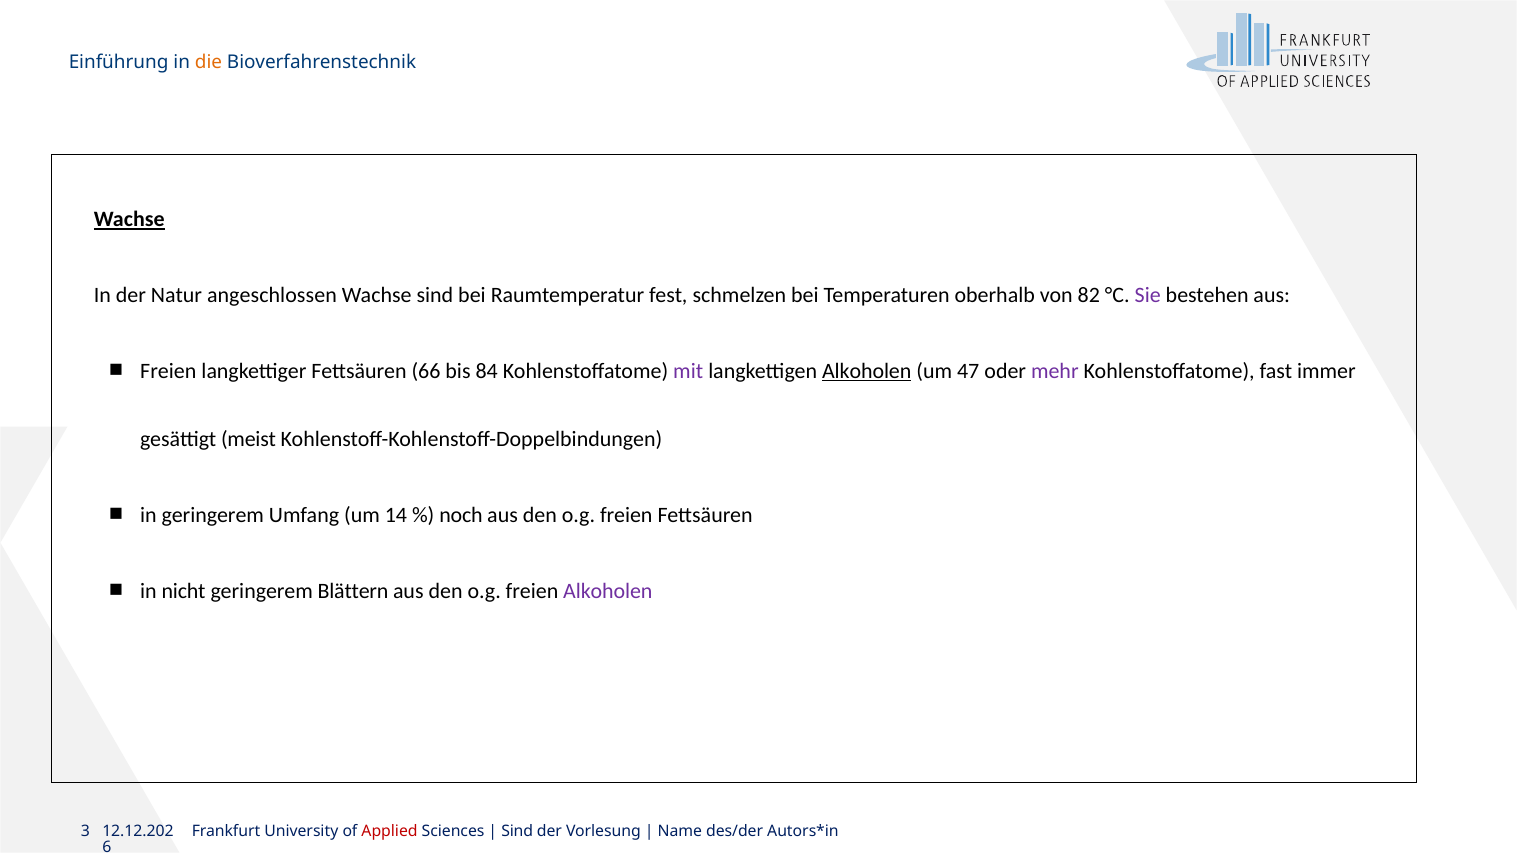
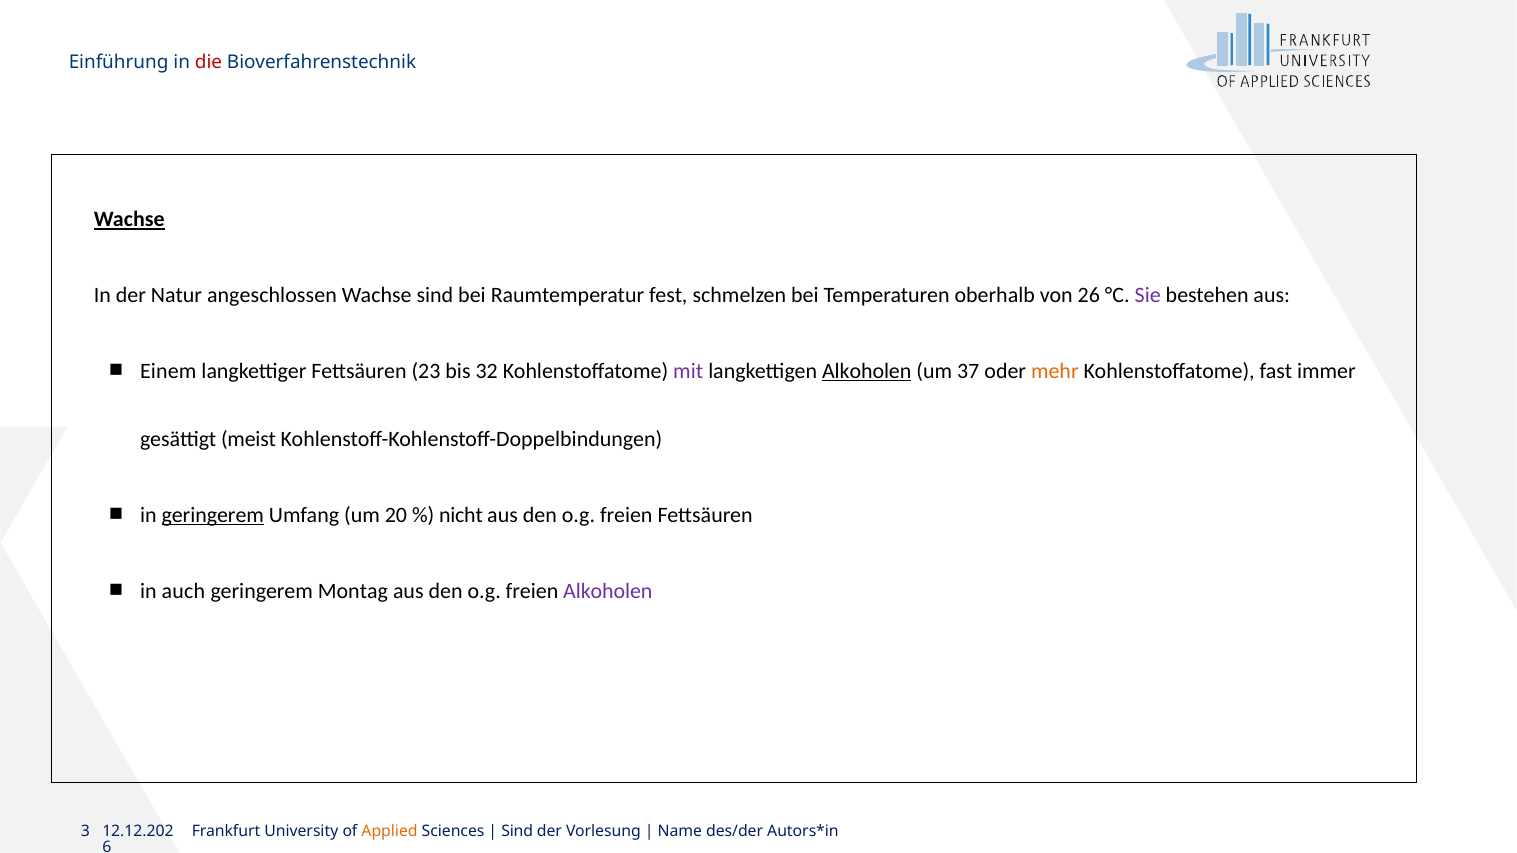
die colour: orange -> red (209, 63)
82: 82 -> 26 (1089, 295)
Freien: Freien -> Einem (168, 371)
66: 66 -> 23 (426, 371)
84: 84 -> 32 (487, 371)
47: 47 -> 37 (968, 371)
mehr colour: purple -> orange (1055, 371)
geringerem underline: none -> present (213, 515)
14: 14 -> 20 (396, 515)
noch: noch -> nicht (461, 515)
nicht: nicht -> auch (183, 591)
Blättern: Blättern -> Montag (353, 591)
Applied colour: red -> orange (390, 831)
